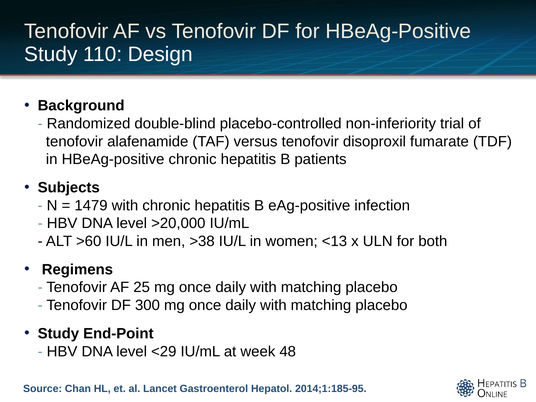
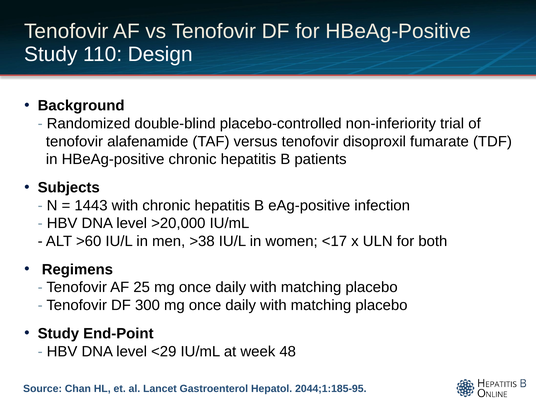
1479: 1479 -> 1443 (91, 205)
<13: <13 -> <17 (334, 241)
2014;1:185-95: 2014;1:185-95 -> 2044;1:185-95 (331, 389)
